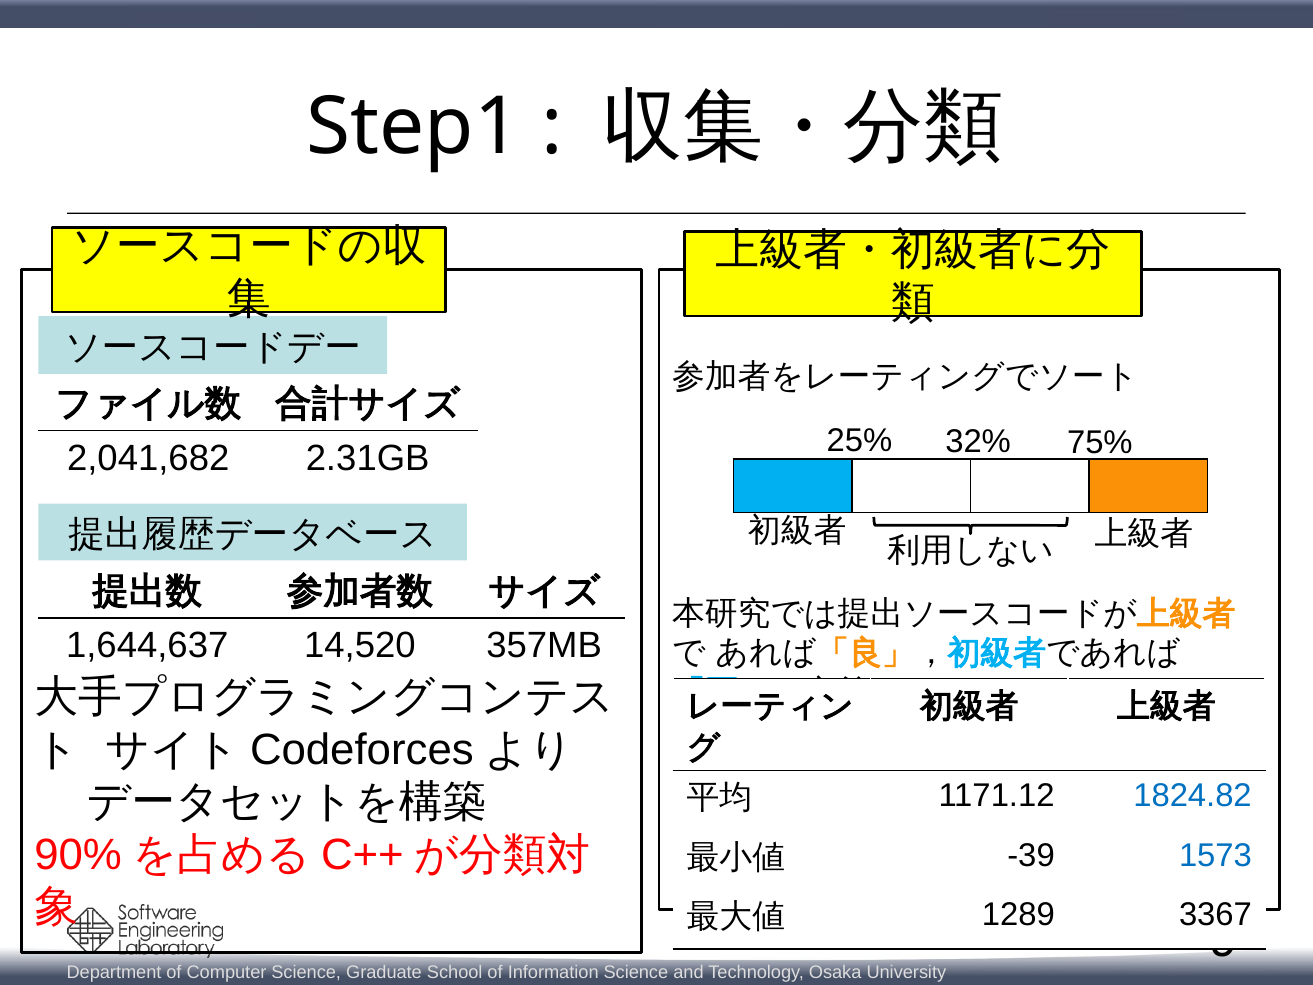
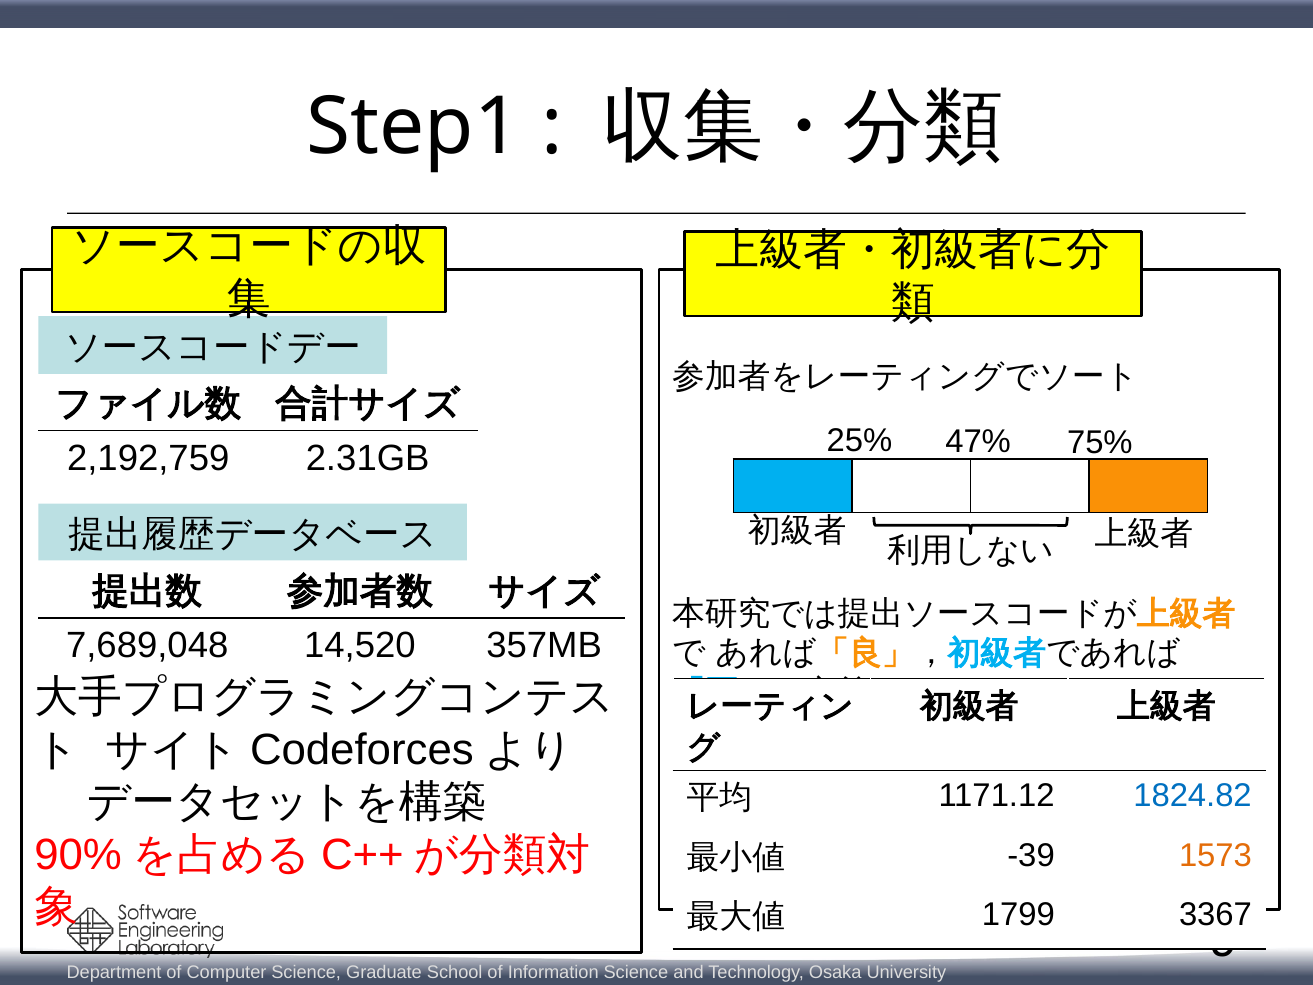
32%: 32% -> 47% (978, 441)
2,041,682: 2,041,682 -> 2,192,759 (148, 458)
1,644,637: 1,644,637 -> 7,689,048 (147, 646)
1573 colour: blue -> orange (1215, 855)
1289: 1289 -> 1799 (1018, 915)
